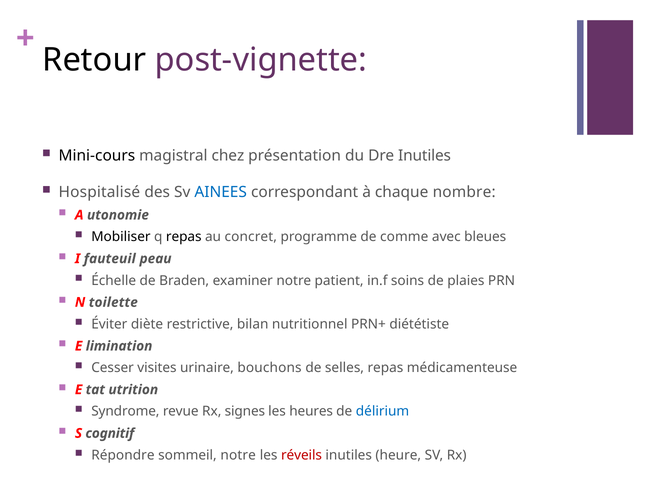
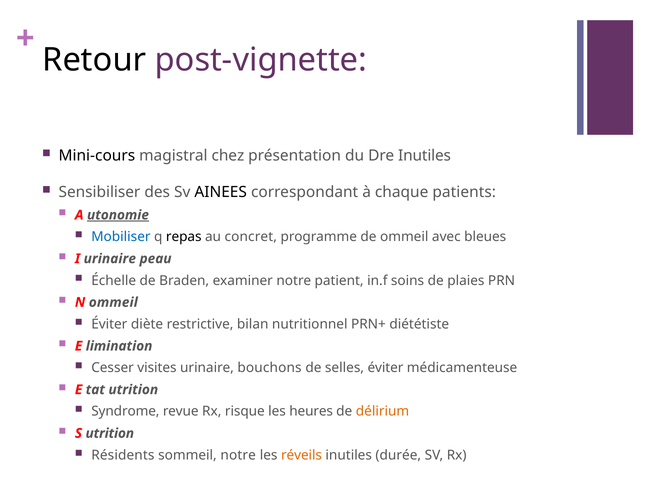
Hospitalisé: Hospitalisé -> Sensibiliser (99, 192)
AINEES colour: blue -> black (221, 192)
nombre: nombre -> patients (464, 192)
utonomie underline: none -> present (118, 215)
Mobiliser colour: black -> blue (121, 237)
de comme: comme -> ommeil (404, 237)
I fauteuil: fauteuil -> urinaire (110, 258)
N toilette: toilette -> ommeil (113, 302)
selles repas: repas -> éviter (385, 367)
signes: signes -> risque (245, 411)
délirium colour: blue -> orange (382, 411)
S cognitif: cognitif -> utrition (110, 433)
Répondre: Répondre -> Résidents (123, 455)
réveils colour: red -> orange (302, 455)
heure: heure -> durée (398, 455)
